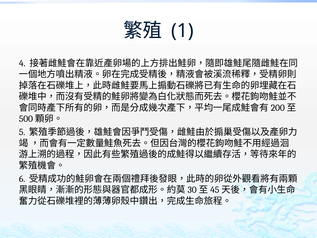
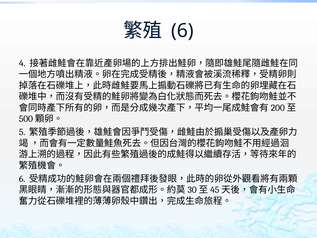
1: 1 -> 6 (182, 31)
